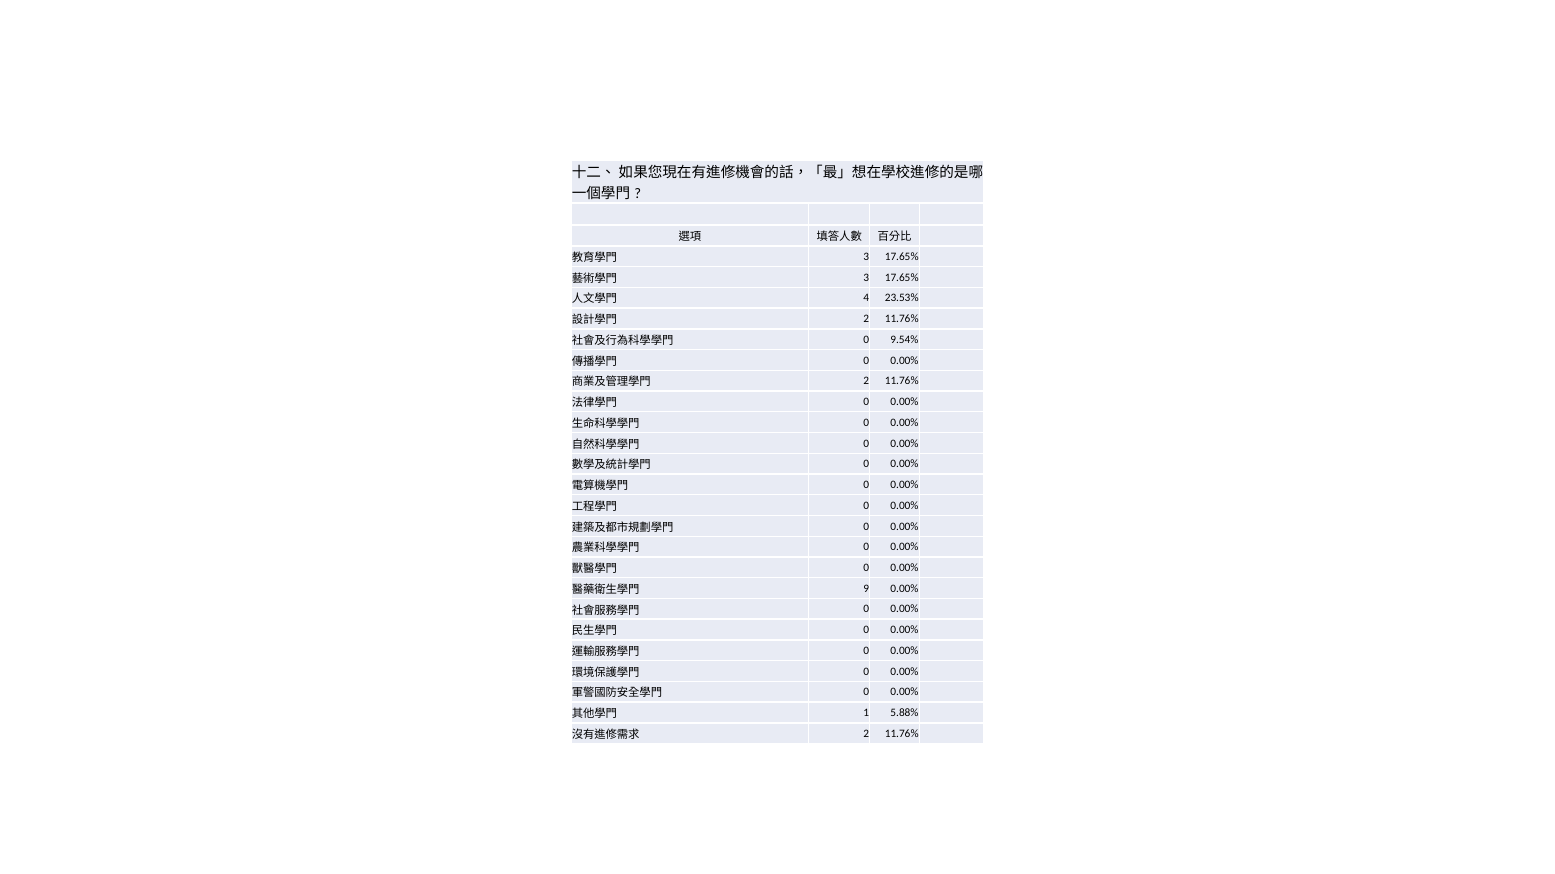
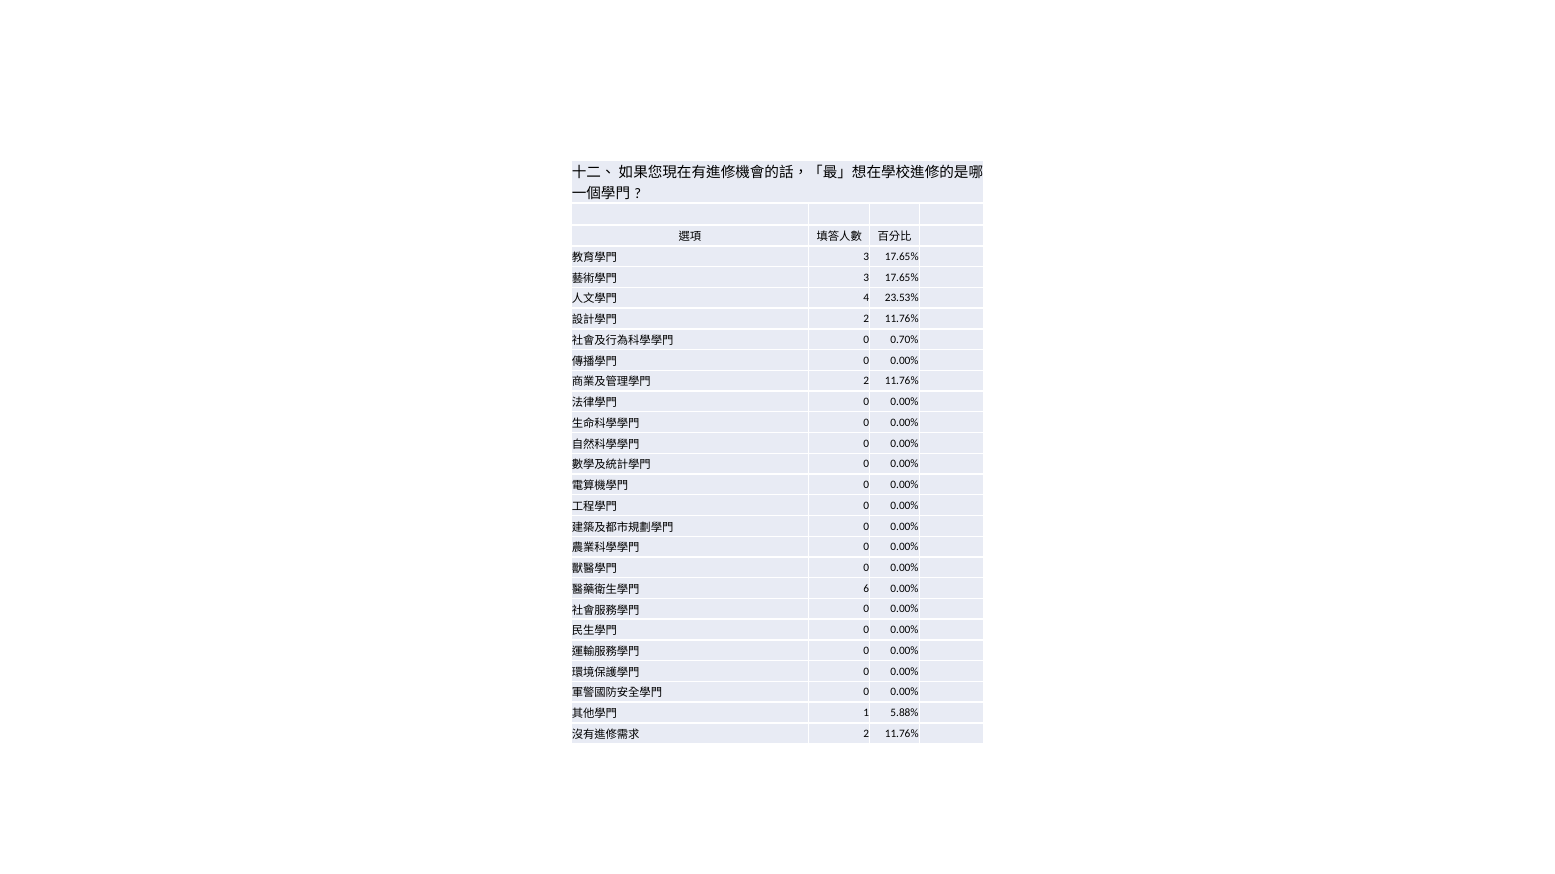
9.54%: 9.54% -> 0.70% (904, 340)
9: 9 -> 6 (866, 589)
